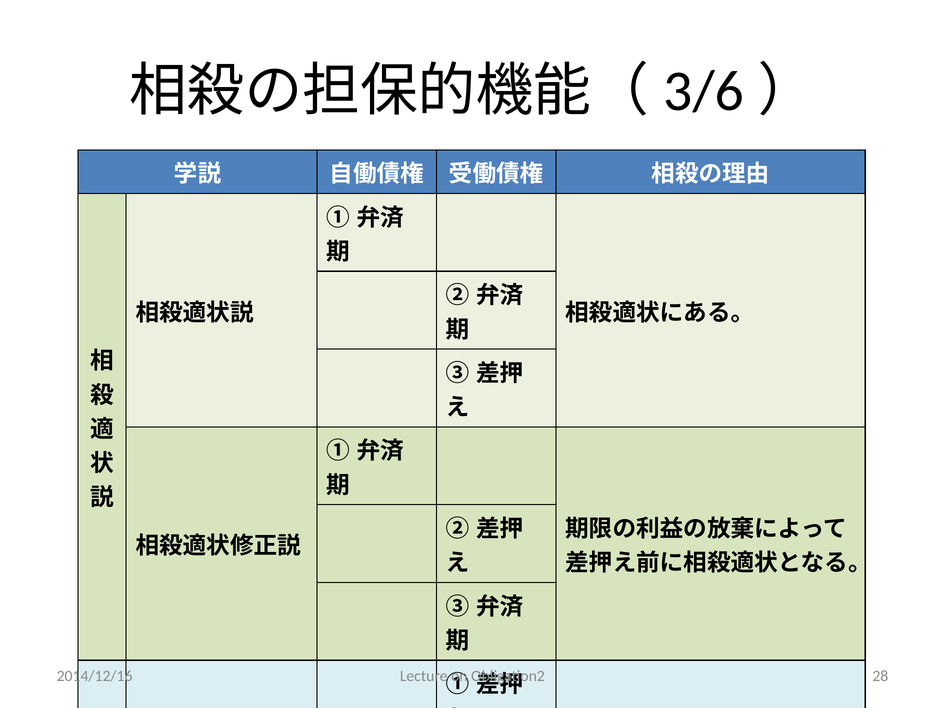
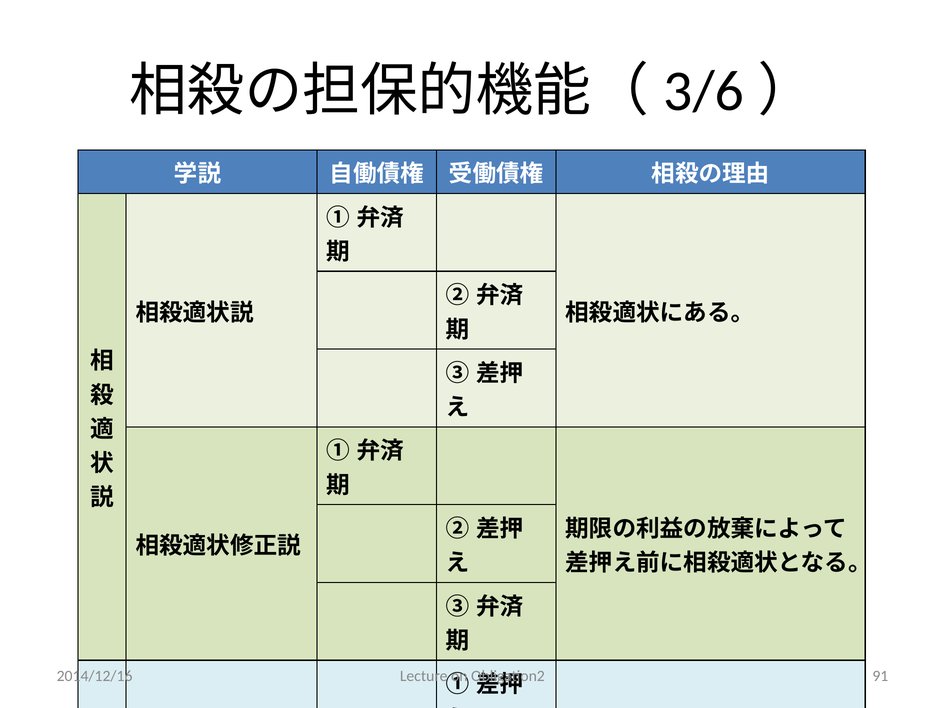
28: 28 -> 91 (880, 677)
